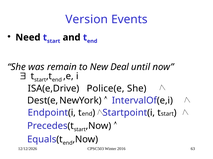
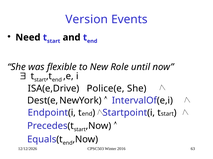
remain: remain -> flexible (62, 67)
Deal: Deal -> Role (120, 67)
